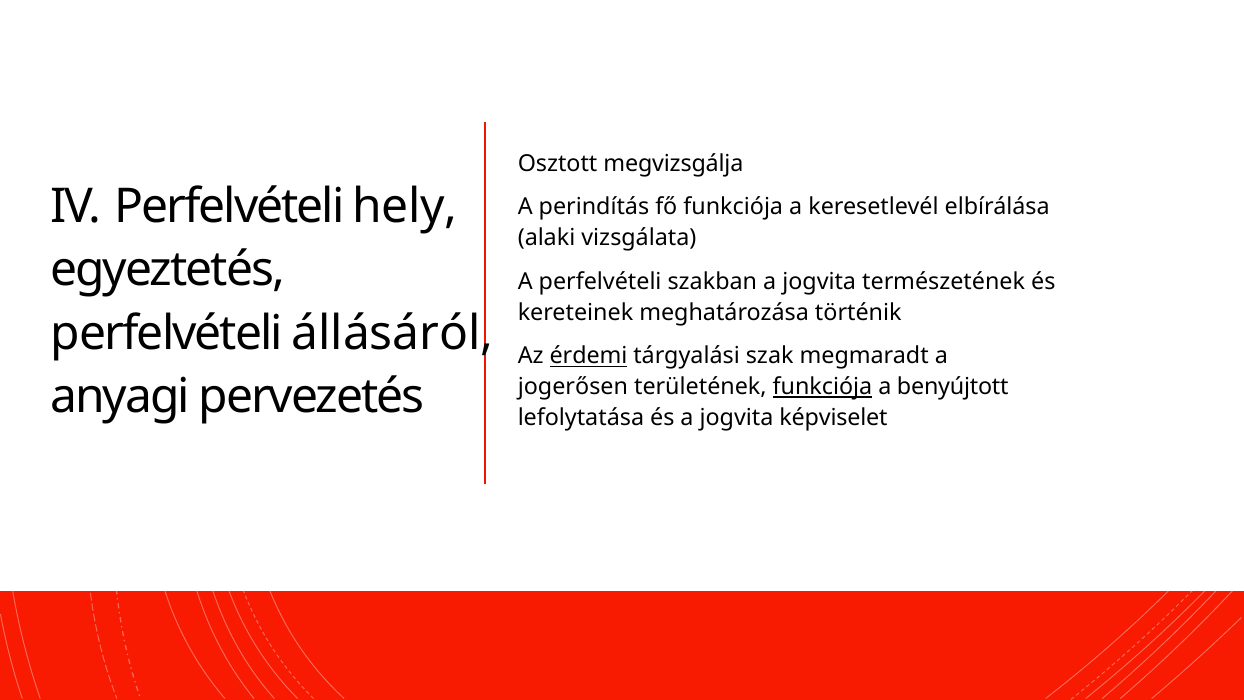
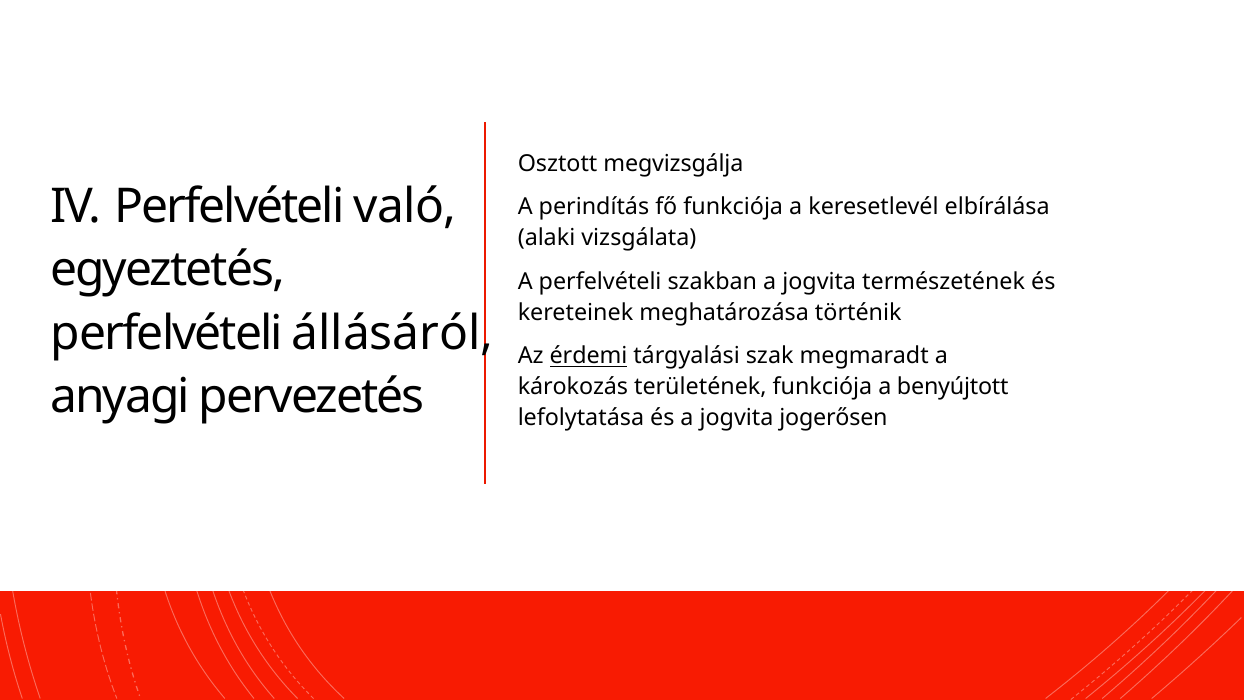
hely: hely -> való (405, 207)
jogerősen: jogerősen -> károkozás (573, 387)
funkciója underline: present -> none (822, 387)
képviselet: képviselet -> jogerősen (834, 418)
